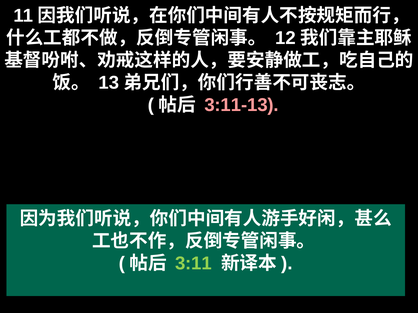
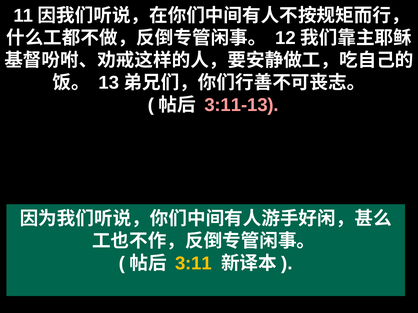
3:11 colour: light green -> yellow (193, 264)
